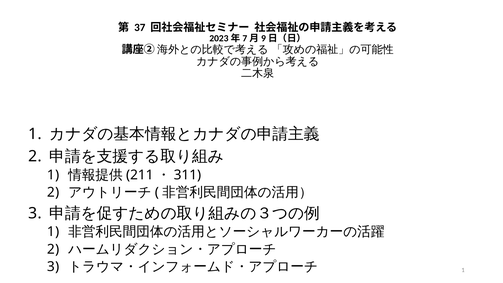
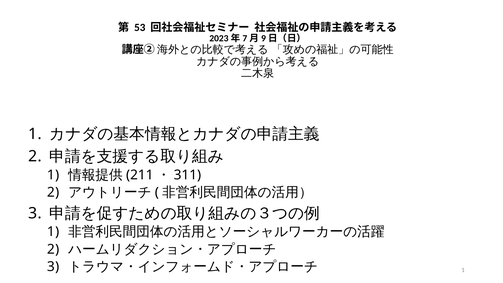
37: 37 -> 53 (140, 27)
